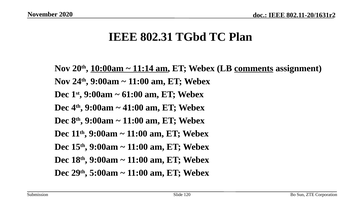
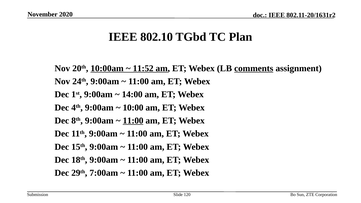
802.31: 802.31 -> 802.10 (157, 37)
11:14: 11:14 -> 11:52 (143, 68)
61:00: 61:00 -> 14:00 (132, 94)
41:00: 41:00 -> 10:00 (133, 108)
11:00 underline: none -> present (133, 121)
5:00am: 5:00am -> 7:00am (104, 173)
